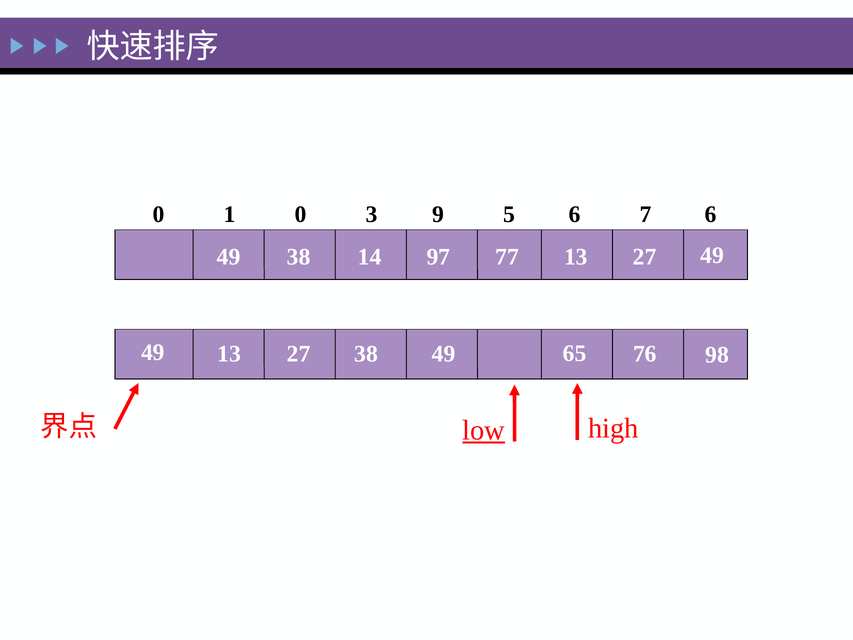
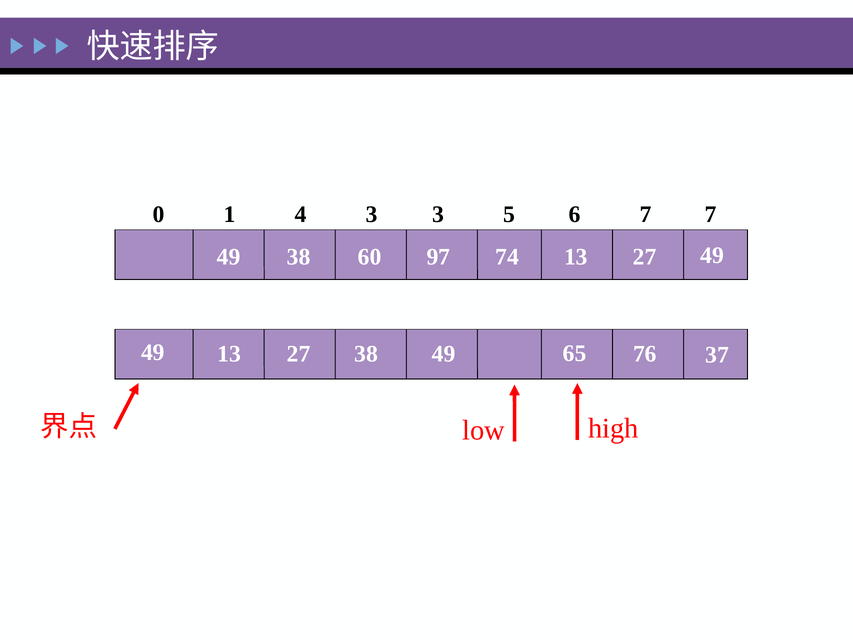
1 0: 0 -> 4 (301, 214)
3 9: 9 -> 3 (438, 214)
7 6: 6 -> 7 (711, 214)
14: 14 -> 60 (370, 257)
77: 77 -> 74 (507, 257)
98: 98 -> 37 (717, 355)
low underline: present -> none (484, 430)
